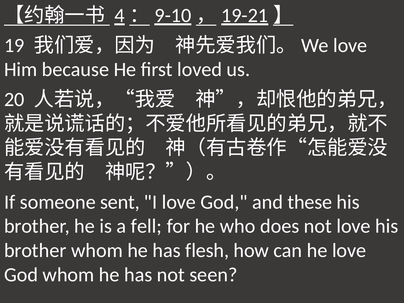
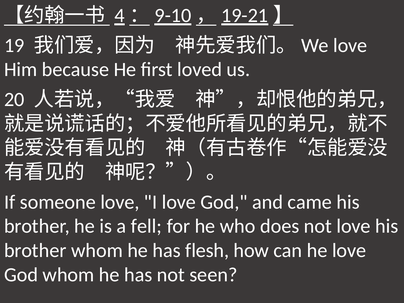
someone sent: sent -> love (120, 202)
these: these -> came (310, 202)
